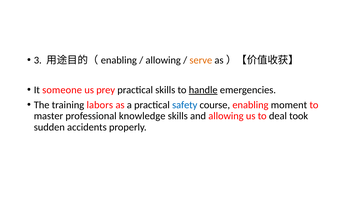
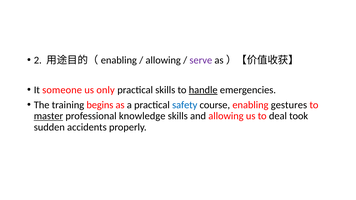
3: 3 -> 2 (38, 60)
serve colour: orange -> purple (201, 60)
prey: prey -> only (106, 90)
labors: labors -> begins (100, 105)
moment: moment -> gestures (289, 105)
master underline: none -> present (48, 116)
